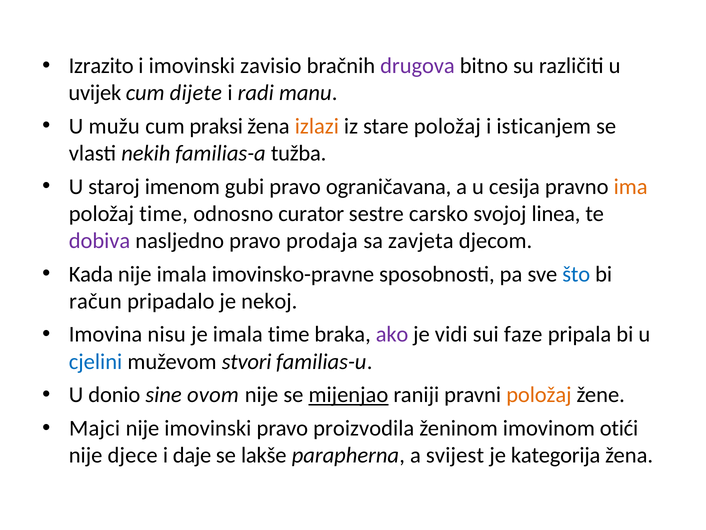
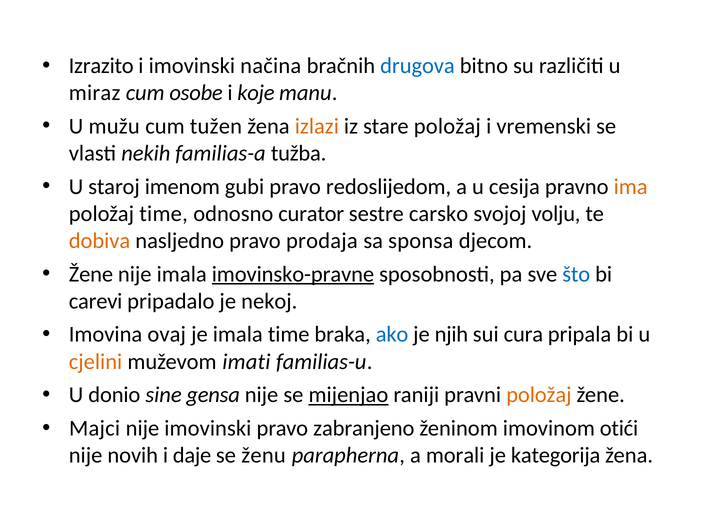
zavisio: zavisio -> načina (271, 66)
drugova colour: purple -> blue (417, 66)
uvijek: uvijek -> miraz (95, 93)
dijete: dijete -> osobe (196, 93)
radi: radi -> koje (256, 93)
praksi: praksi -> tužen (216, 126)
isticanjem: isticanjem -> vremenski (544, 126)
ograničavana: ograničavana -> redoslijedom (389, 186)
linea: linea -> volju (556, 213)
dobiva colour: purple -> orange (100, 241)
zavjeta: zavjeta -> sponsa (421, 241)
Kada: Kada -> Žene (91, 274)
imovinsko-pravne underline: none -> present (293, 274)
račun: račun -> carevi (96, 301)
nisu: nisu -> ovaj (167, 334)
ako colour: purple -> blue (392, 334)
vidi: vidi -> njih (451, 334)
faze: faze -> cura (523, 334)
cjelini colour: blue -> orange (96, 361)
stvori: stvori -> imati (246, 361)
ovom: ovom -> gensa (213, 395)
proizvodila: proizvodila -> zabranjeno (364, 428)
djece: djece -> novih (133, 455)
lakše: lakše -> ženu (264, 455)
svijest: svijest -> morali (455, 455)
